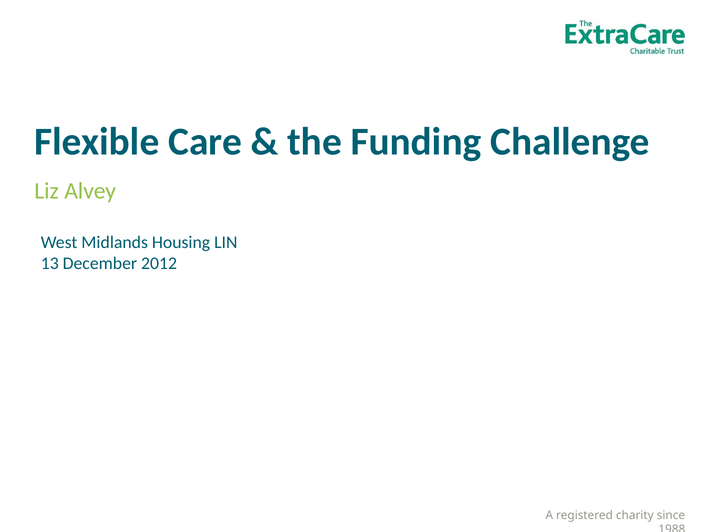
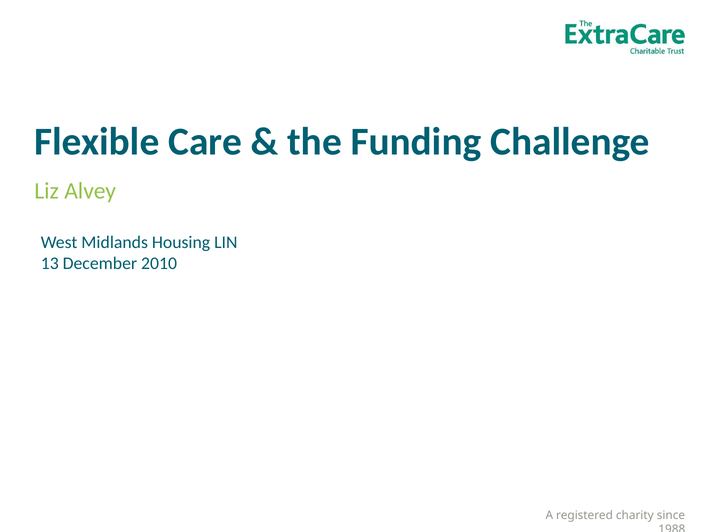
2012: 2012 -> 2010 (159, 263)
